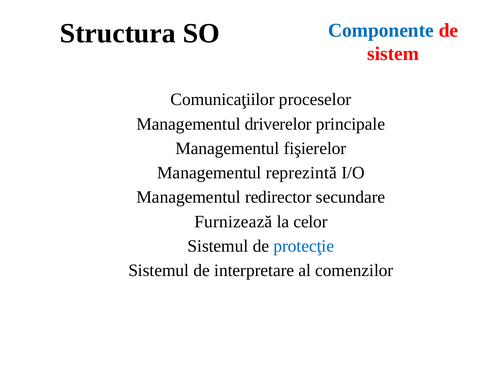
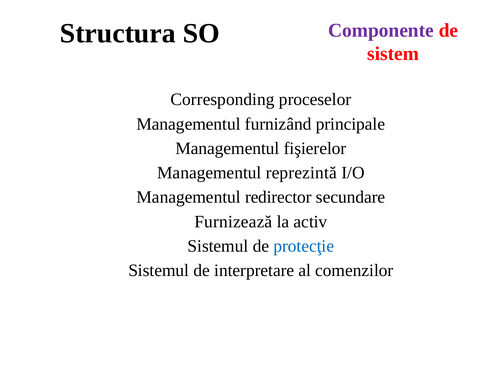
Componente colour: blue -> purple (381, 30)
Comunicaţiilor: Comunicaţiilor -> Corresponding (223, 99)
driverelor: driverelor -> furnizând (278, 124)
celor: celor -> activ (310, 221)
